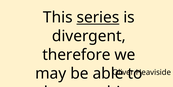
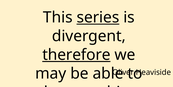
therefore underline: none -> present (76, 54)
